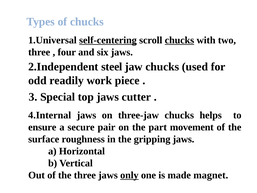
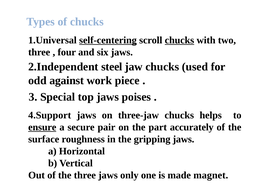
readily: readily -> against (67, 80)
cutter: cutter -> poises (136, 97)
4.Internal: 4.Internal -> 4.Support (50, 115)
ensure underline: none -> present (42, 127)
movement: movement -> accurately (192, 127)
only underline: present -> none (129, 175)
